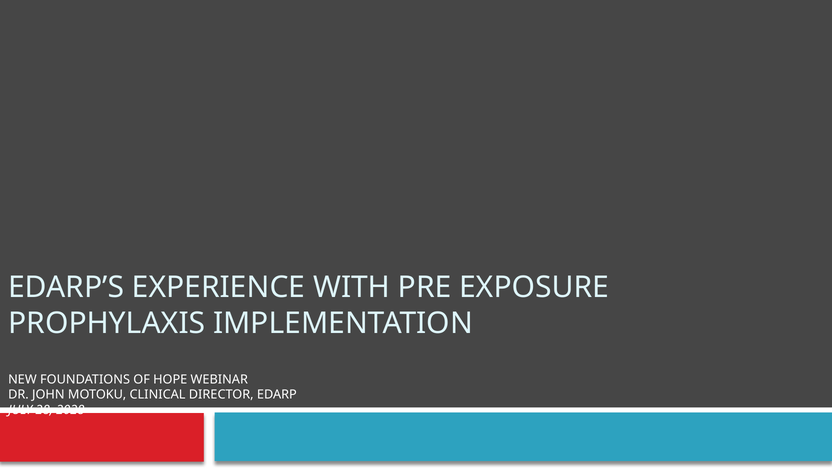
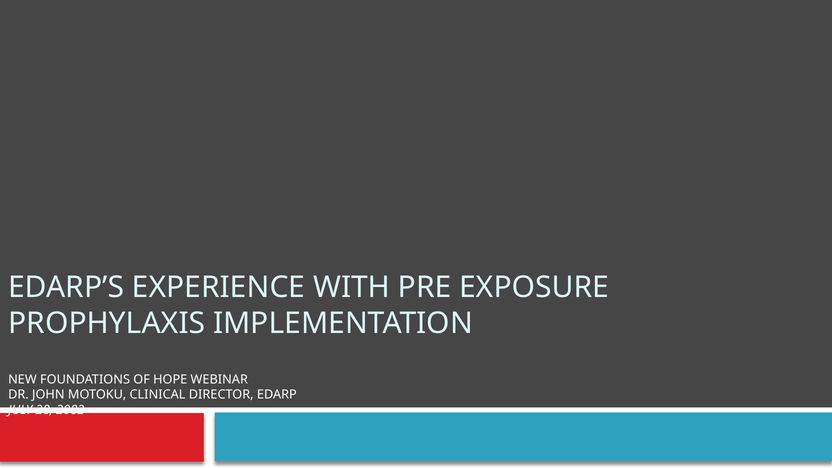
2028: 2028 -> 2082 (70, 410)
